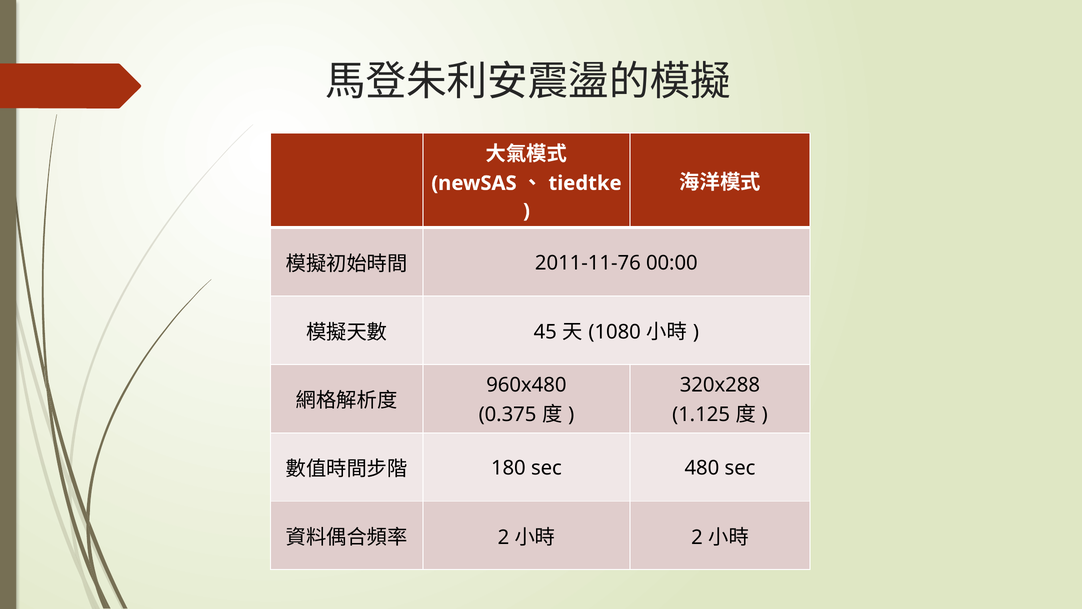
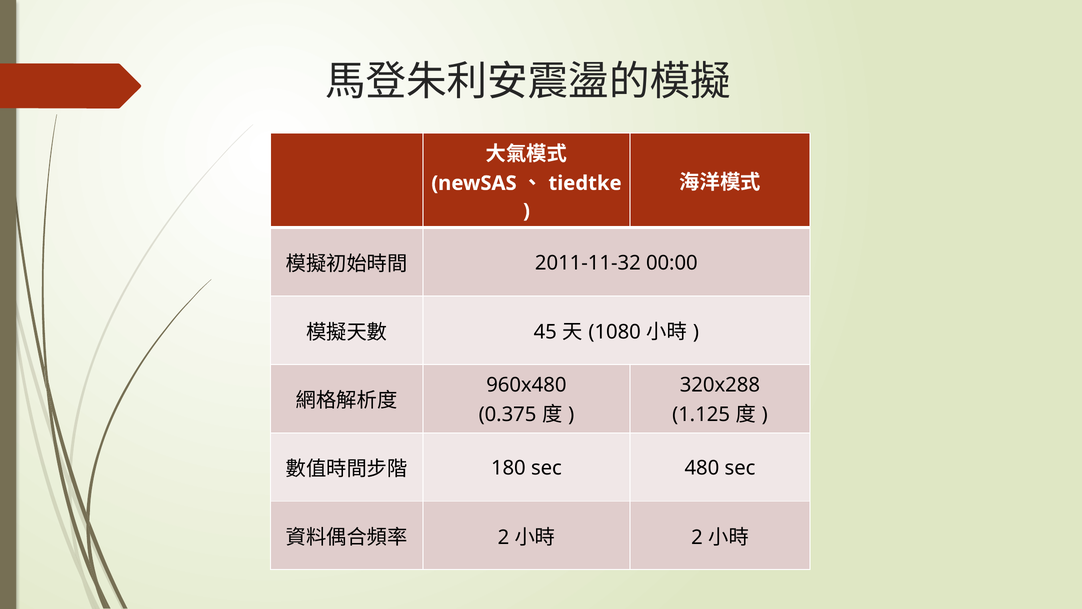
2011-11-76: 2011-11-76 -> 2011-11-32 (588, 263)
